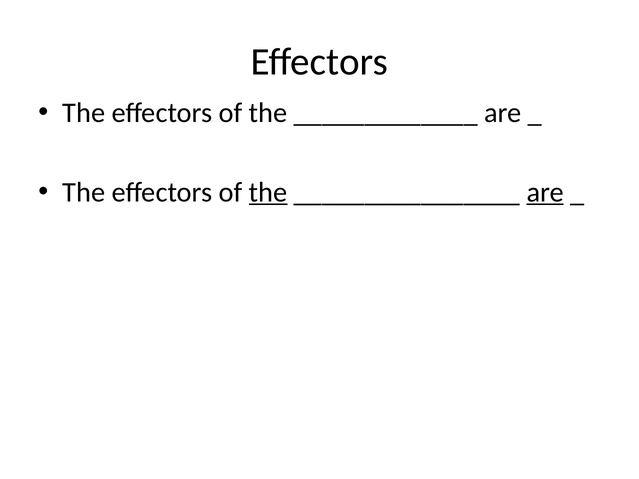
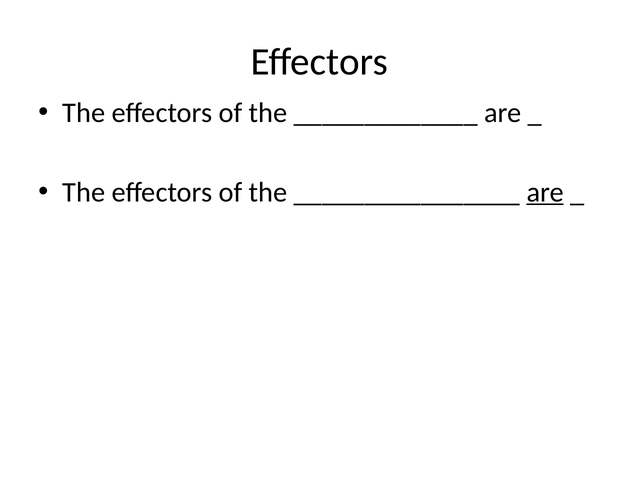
the underline: present -> none (268, 192)
